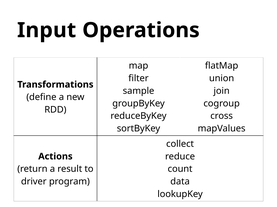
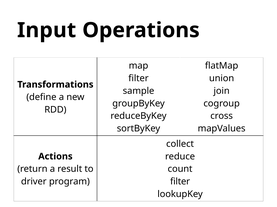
data: data -> filter (180, 182)
